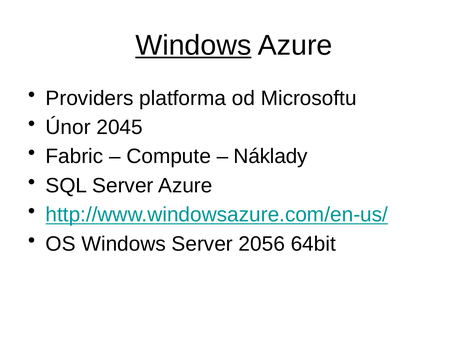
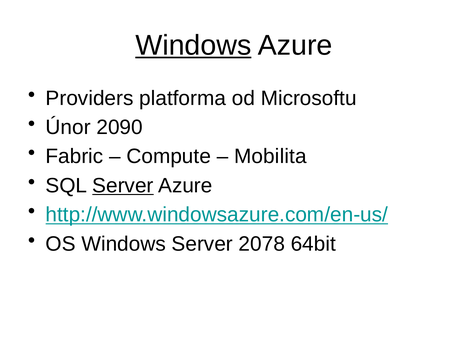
2045: 2045 -> 2090 (120, 127)
Náklady: Náklady -> Mobilita (270, 156)
Server underline: none -> present (123, 186)
2056: 2056 -> 2078 (262, 244)
